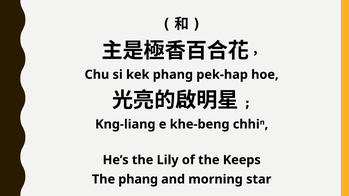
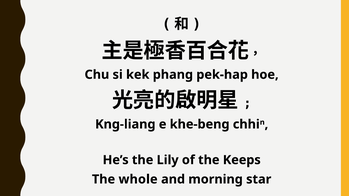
The phang: phang -> whole (138, 180)
